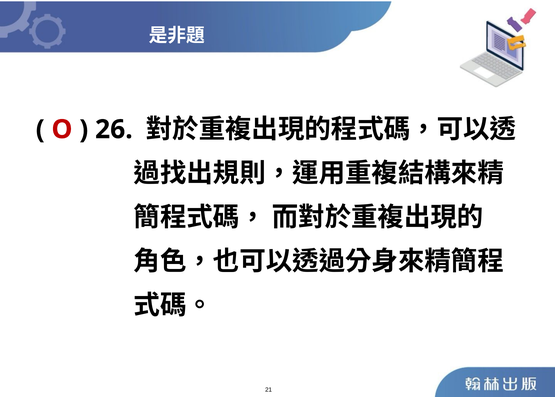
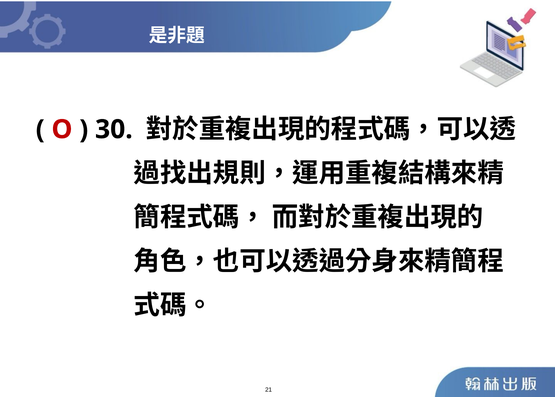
26: 26 -> 30 (114, 129)
